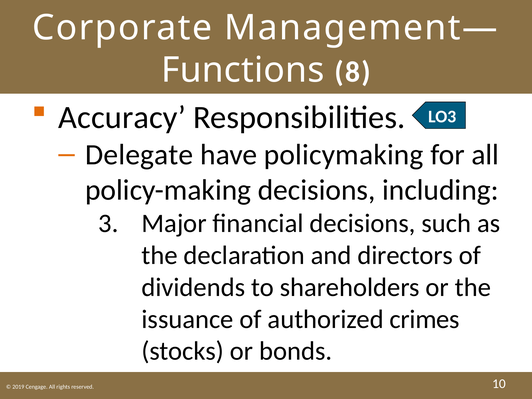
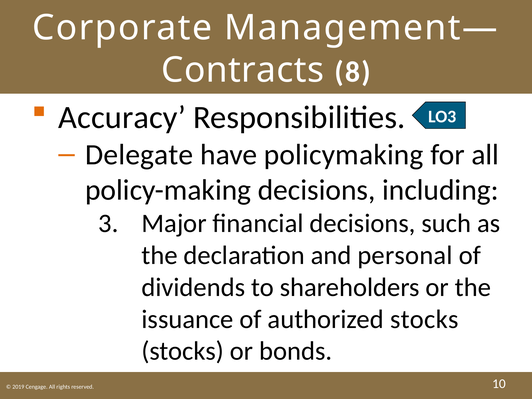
Functions: Functions -> Contracts (243, 70)
directors: directors -> personal (405, 255)
authorized crimes: crimes -> stocks (424, 319)
